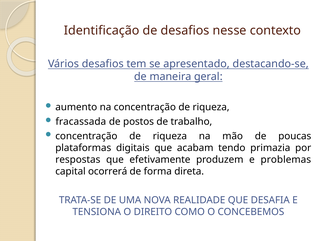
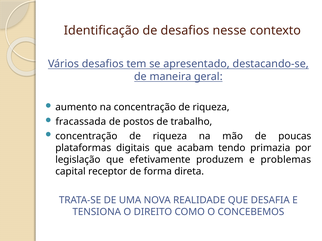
respostas: respostas -> legislação (78, 160)
ocorrerá: ocorrerá -> receptor (108, 172)
